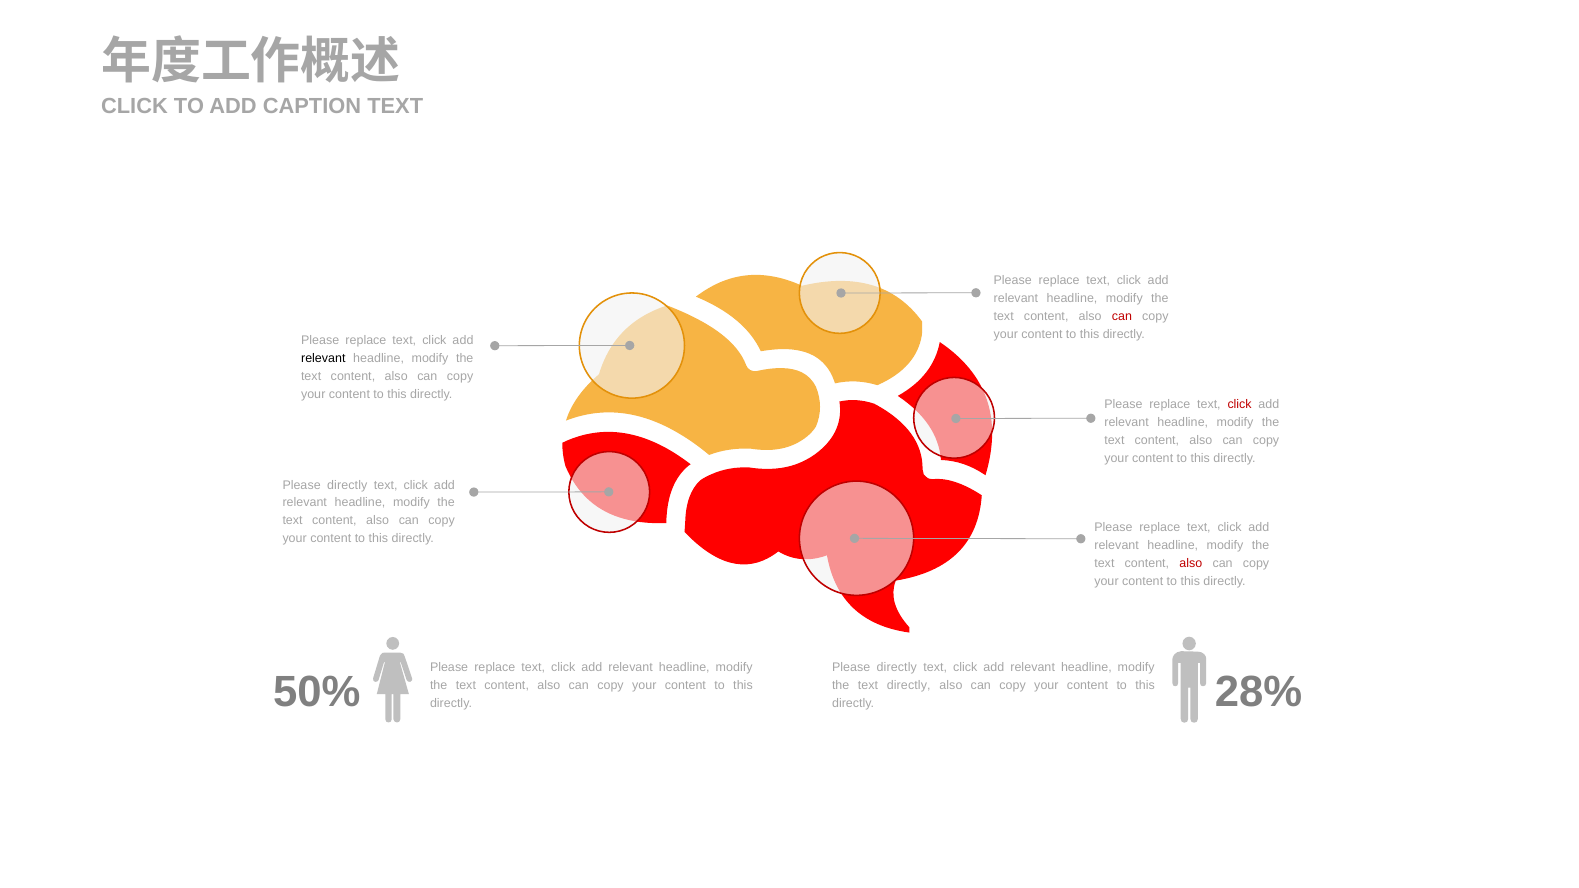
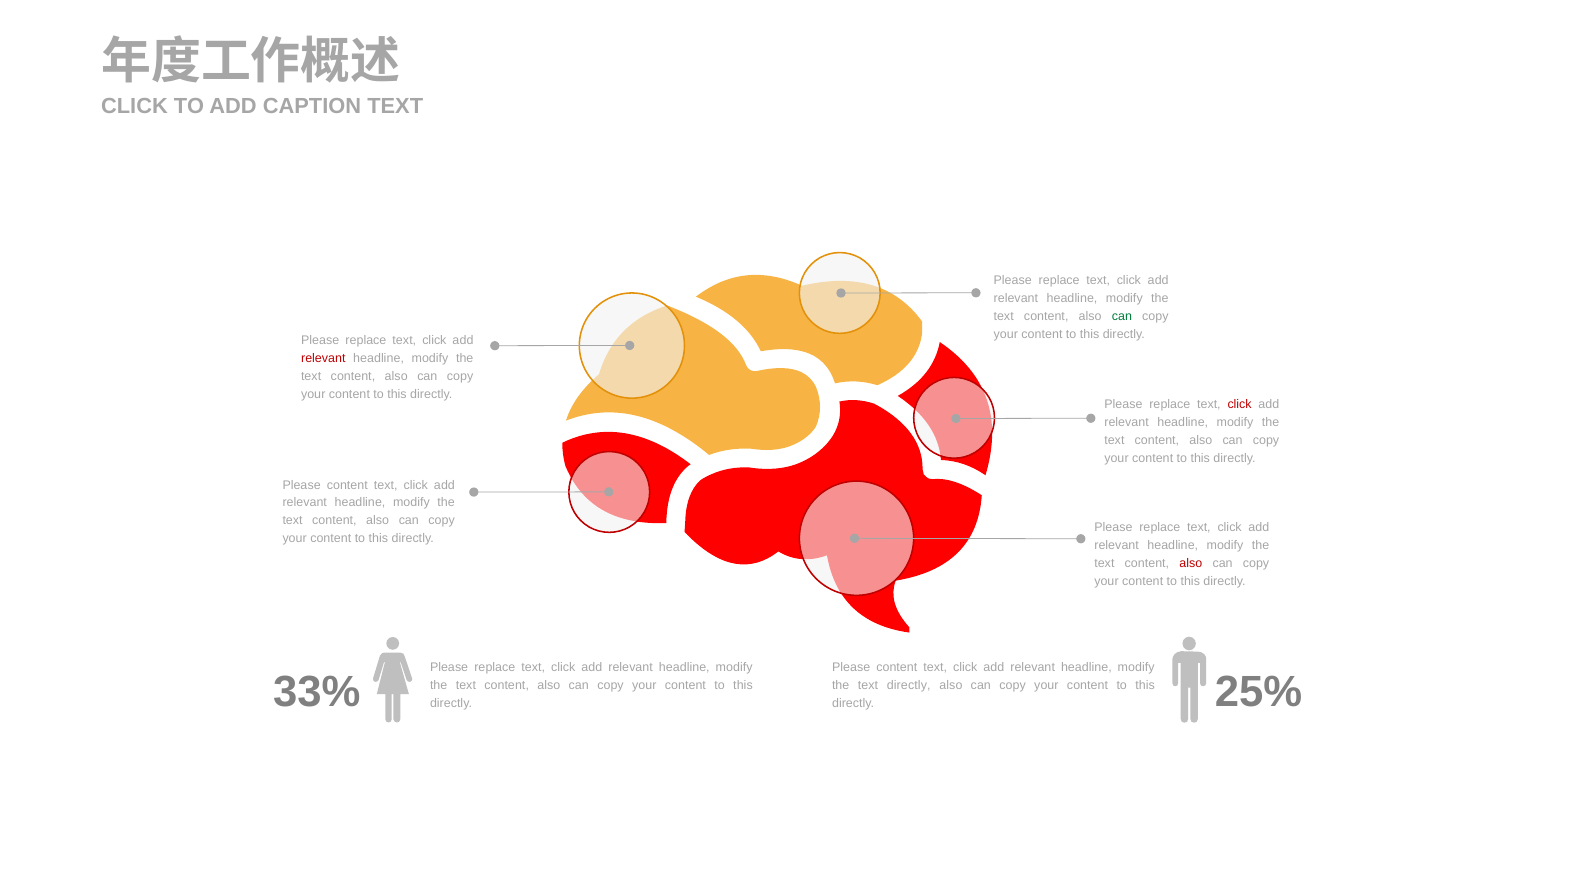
can colour: red -> green (1122, 317)
relevant colour: black -> red (323, 359)
directly: directly -> content (347, 485)
directly: directly -> content (897, 668)
50%: 50% -> 33% (317, 692)
28%: 28% -> 25% (1259, 692)
